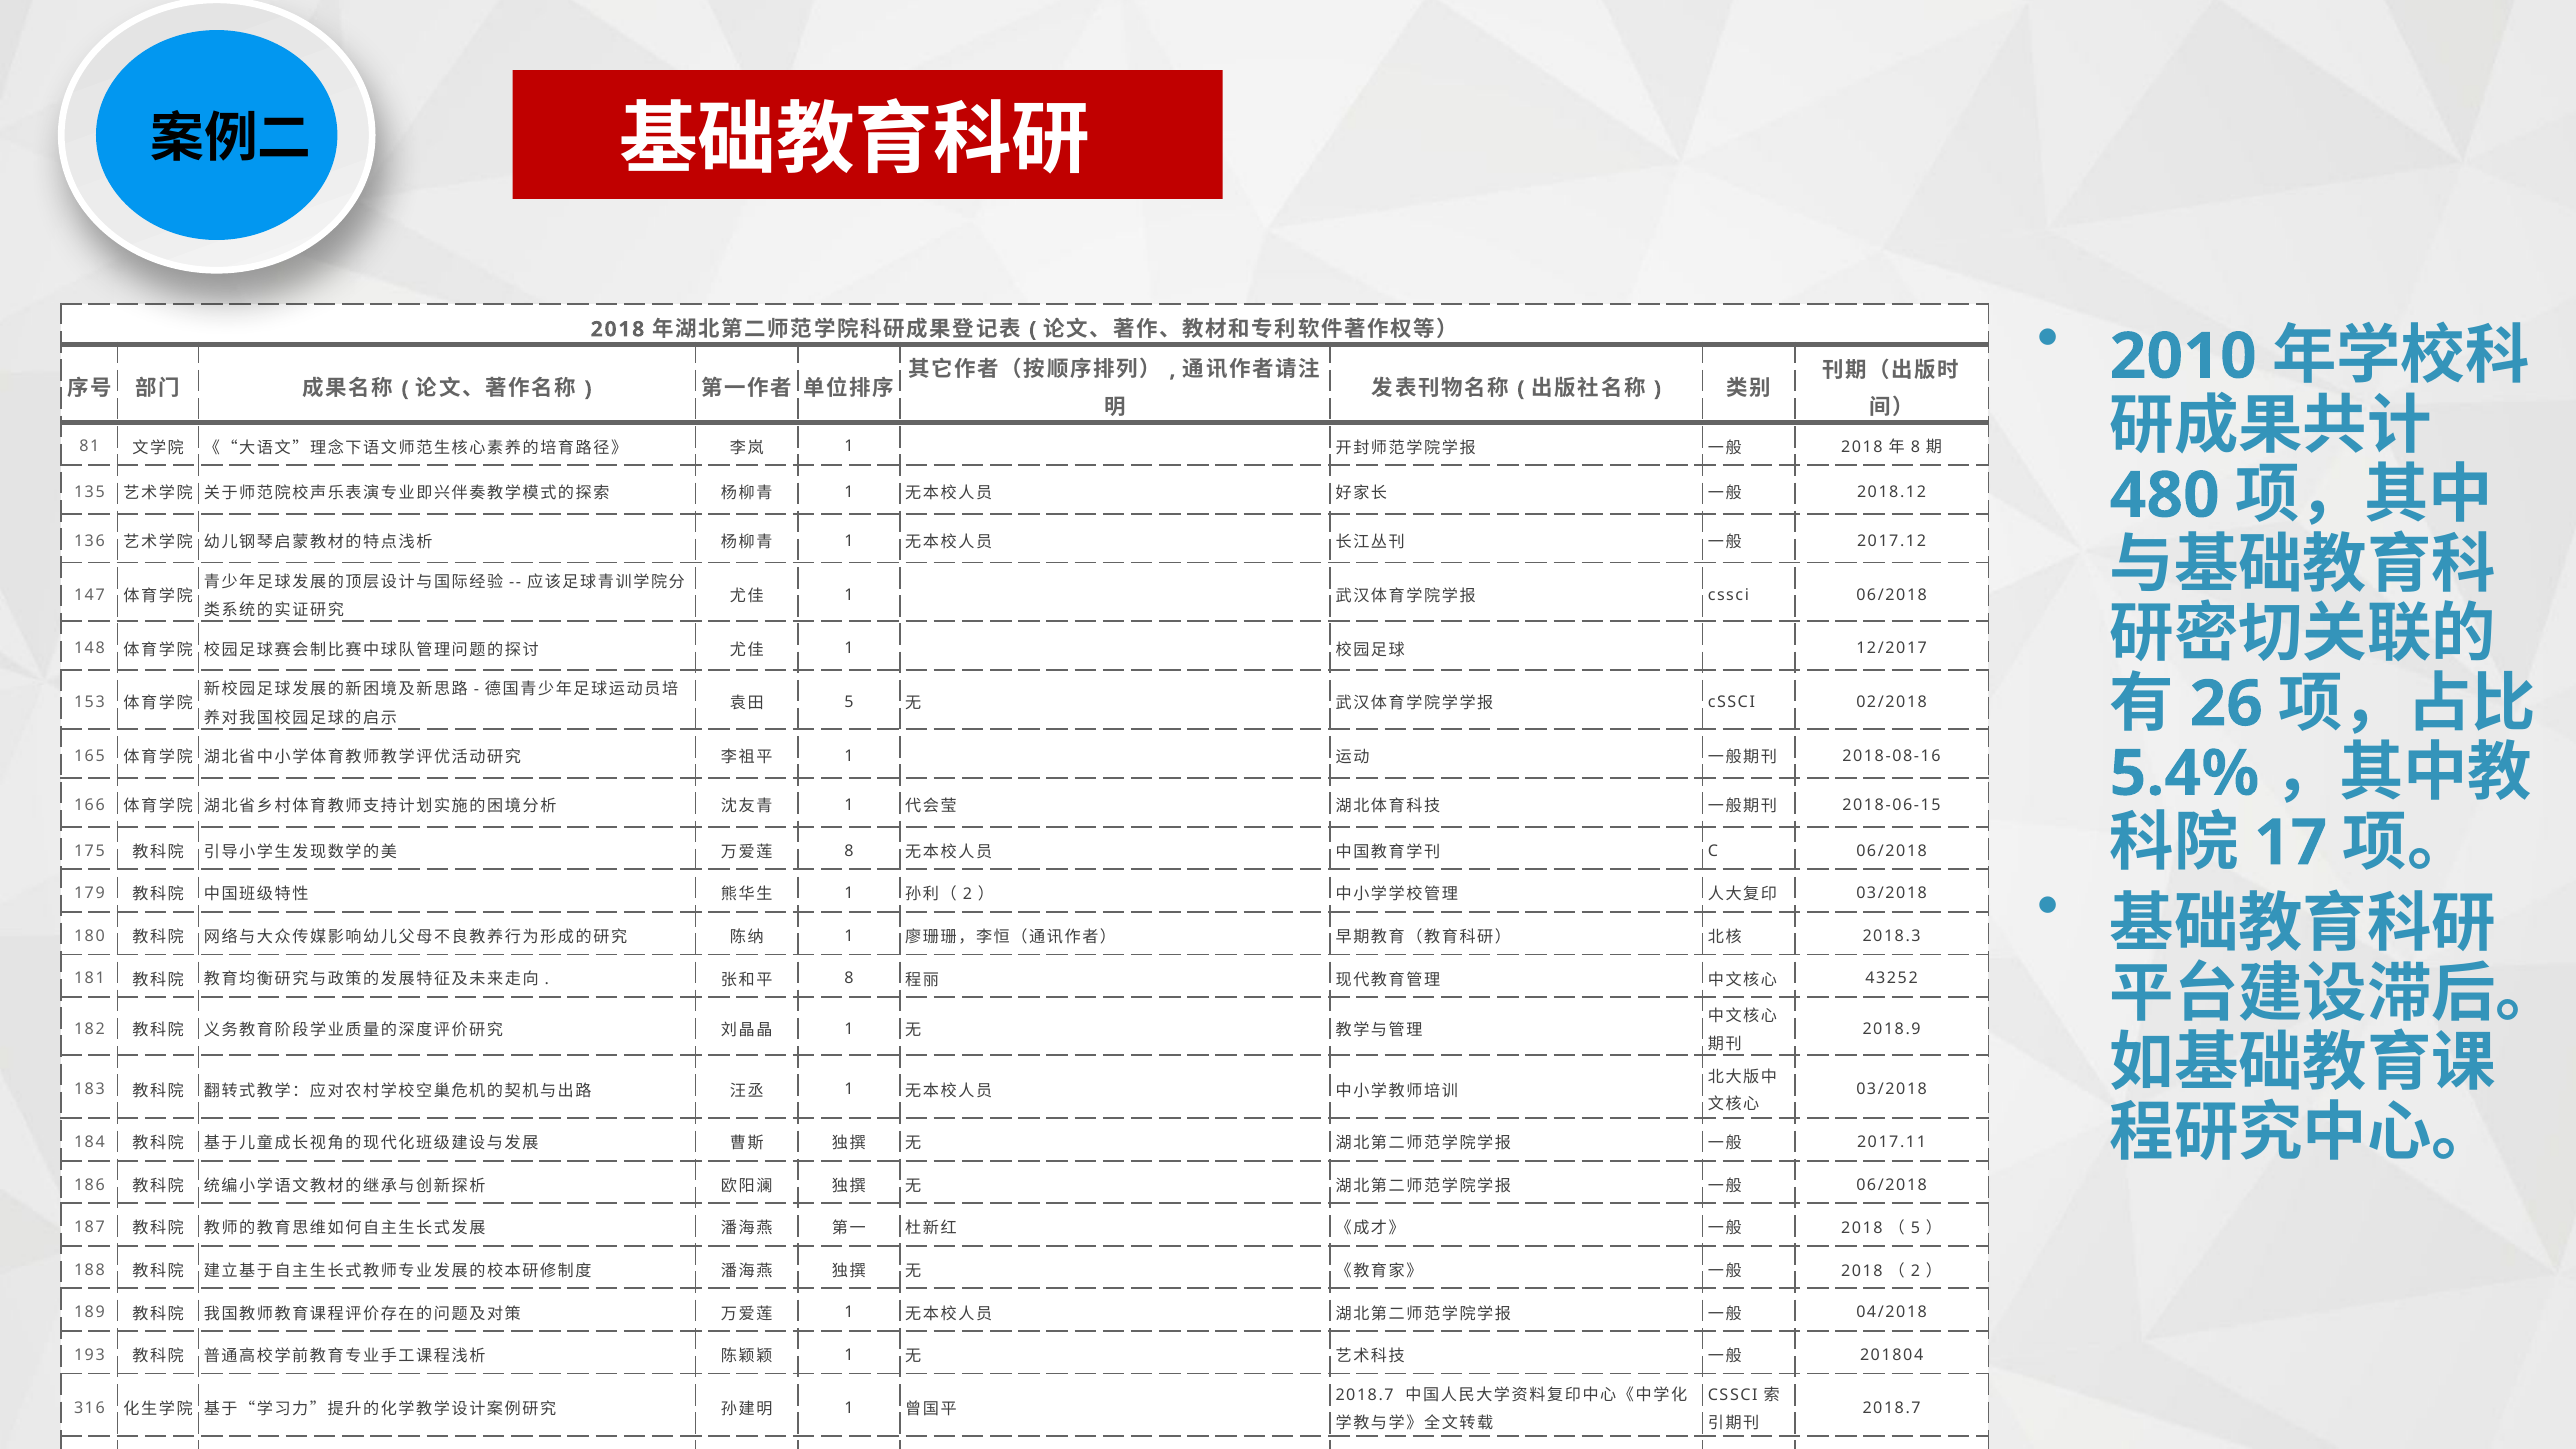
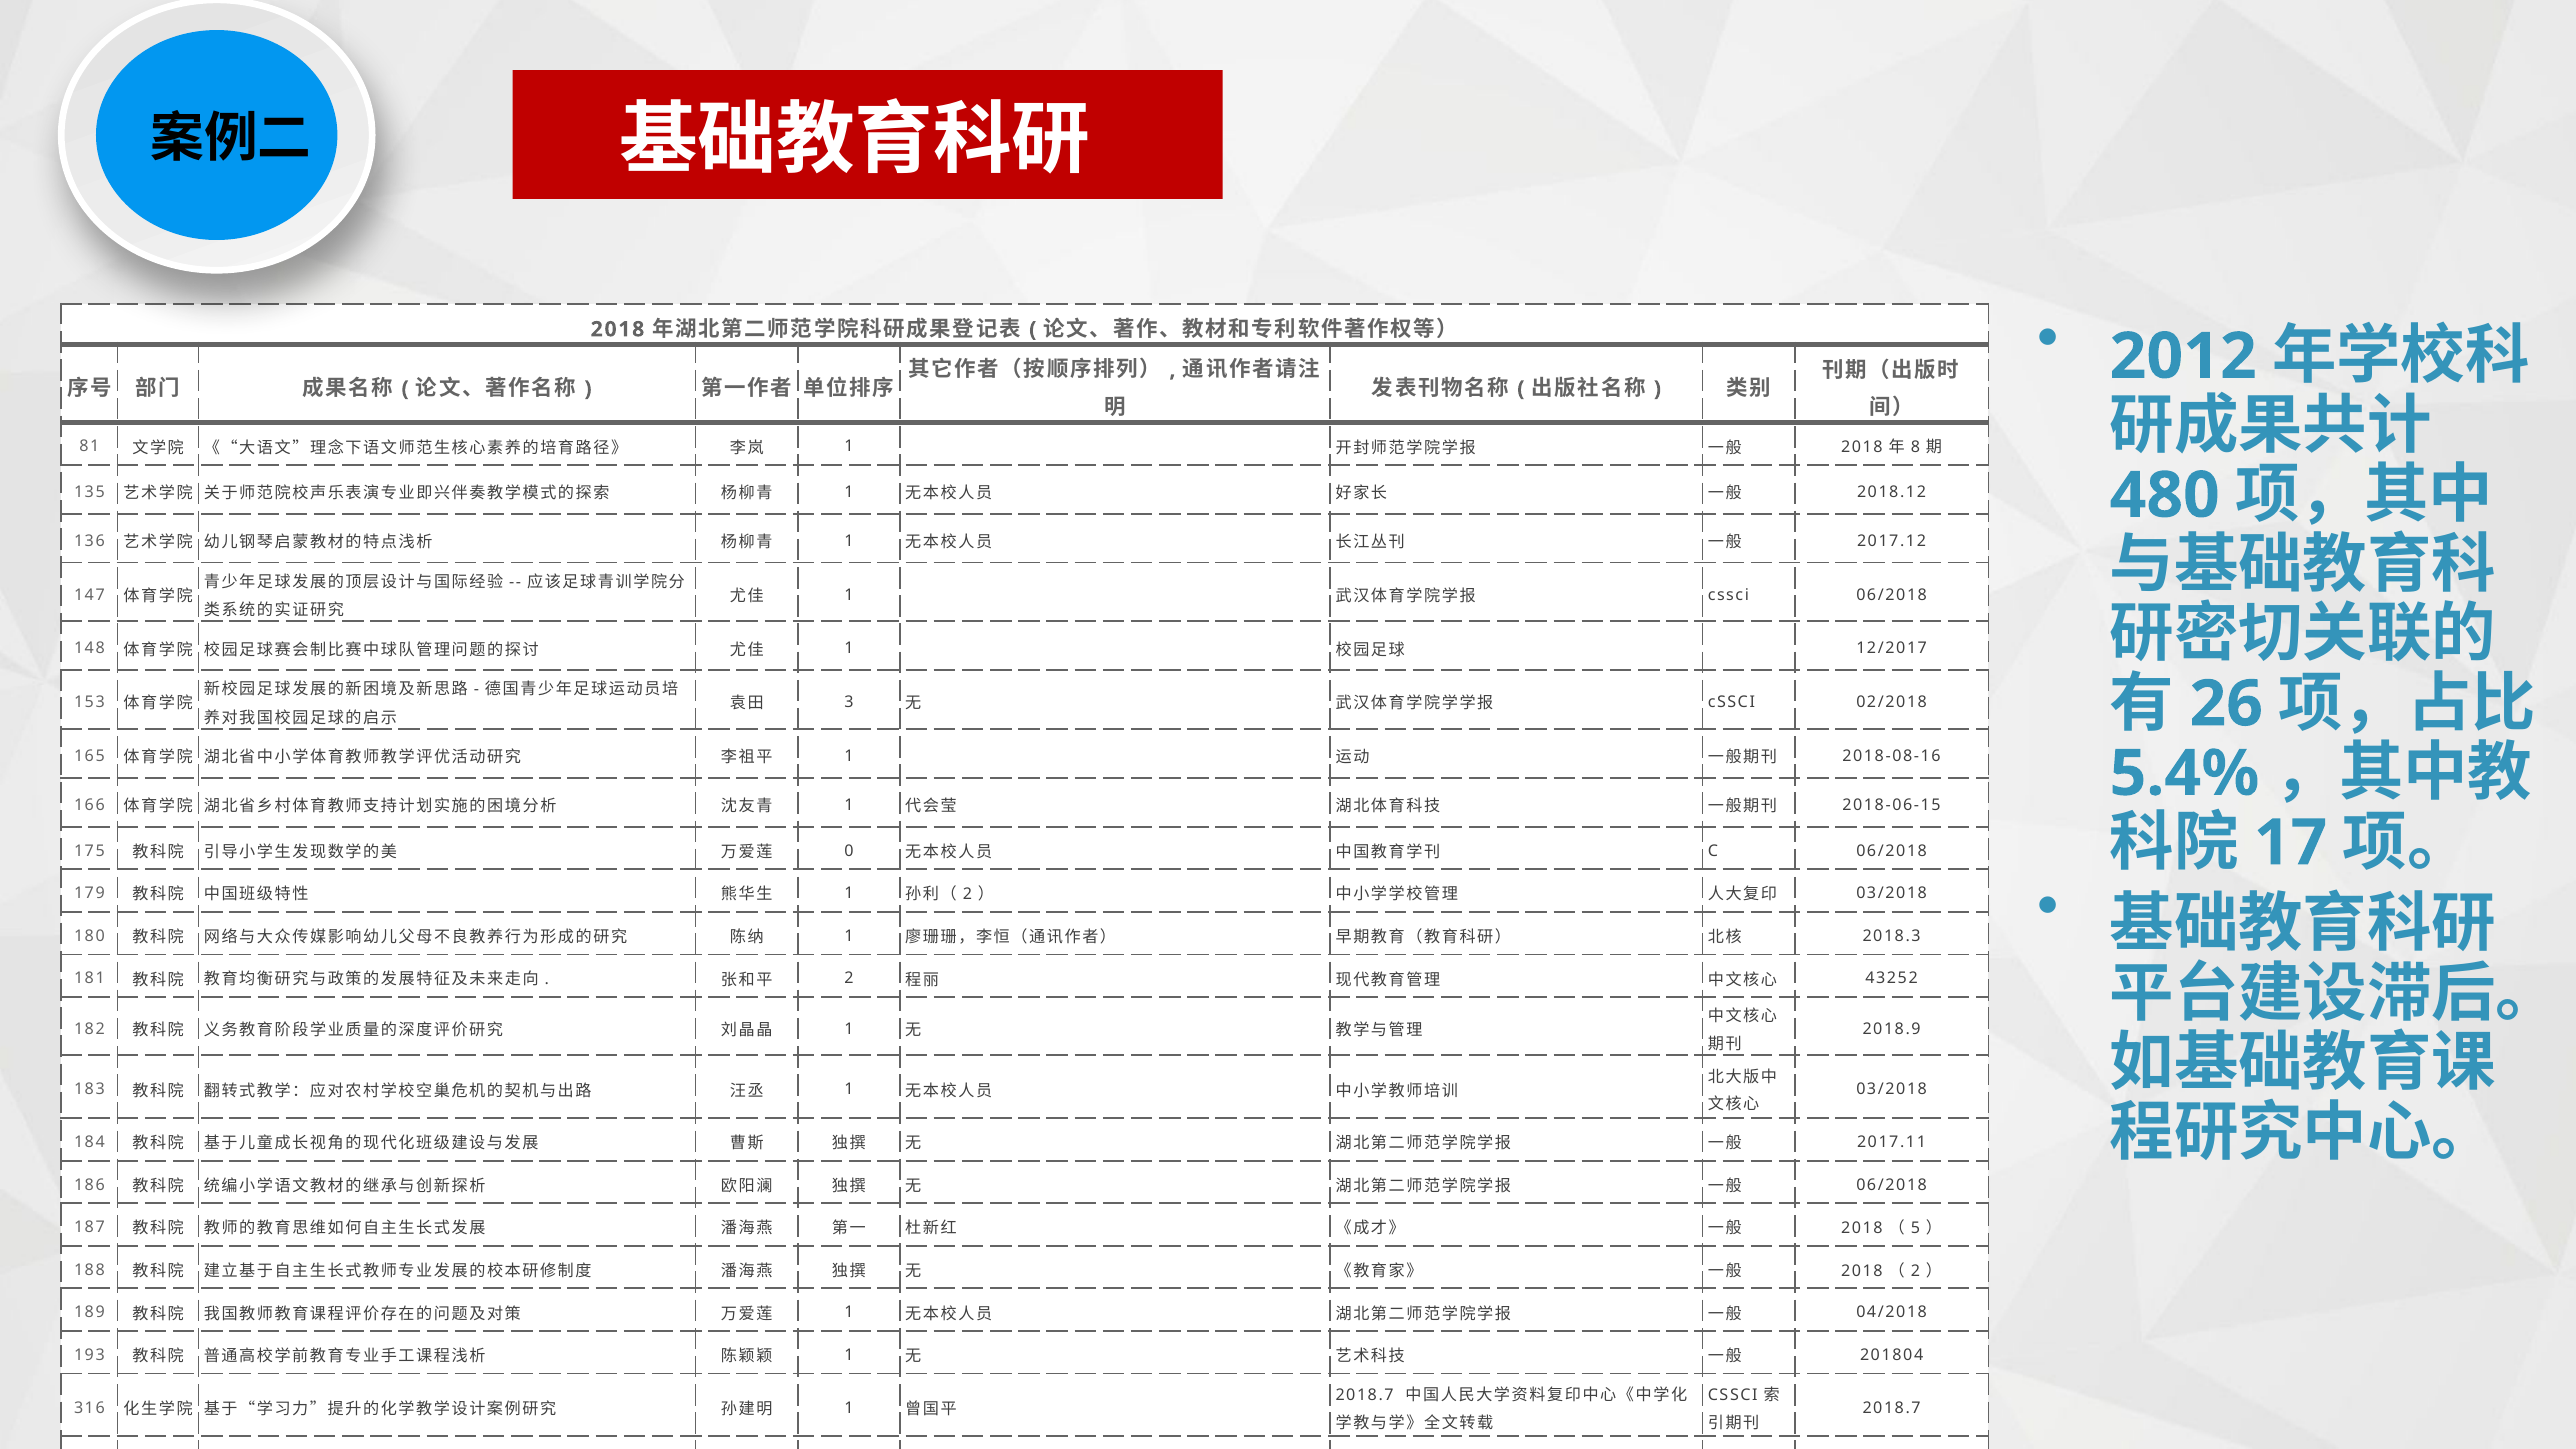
2010: 2010 -> 2012 (2183, 357)
5: 5 -> 3 (849, 703)
8: 8 -> 0 (849, 851)
8: 8 -> 2 (849, 979)
